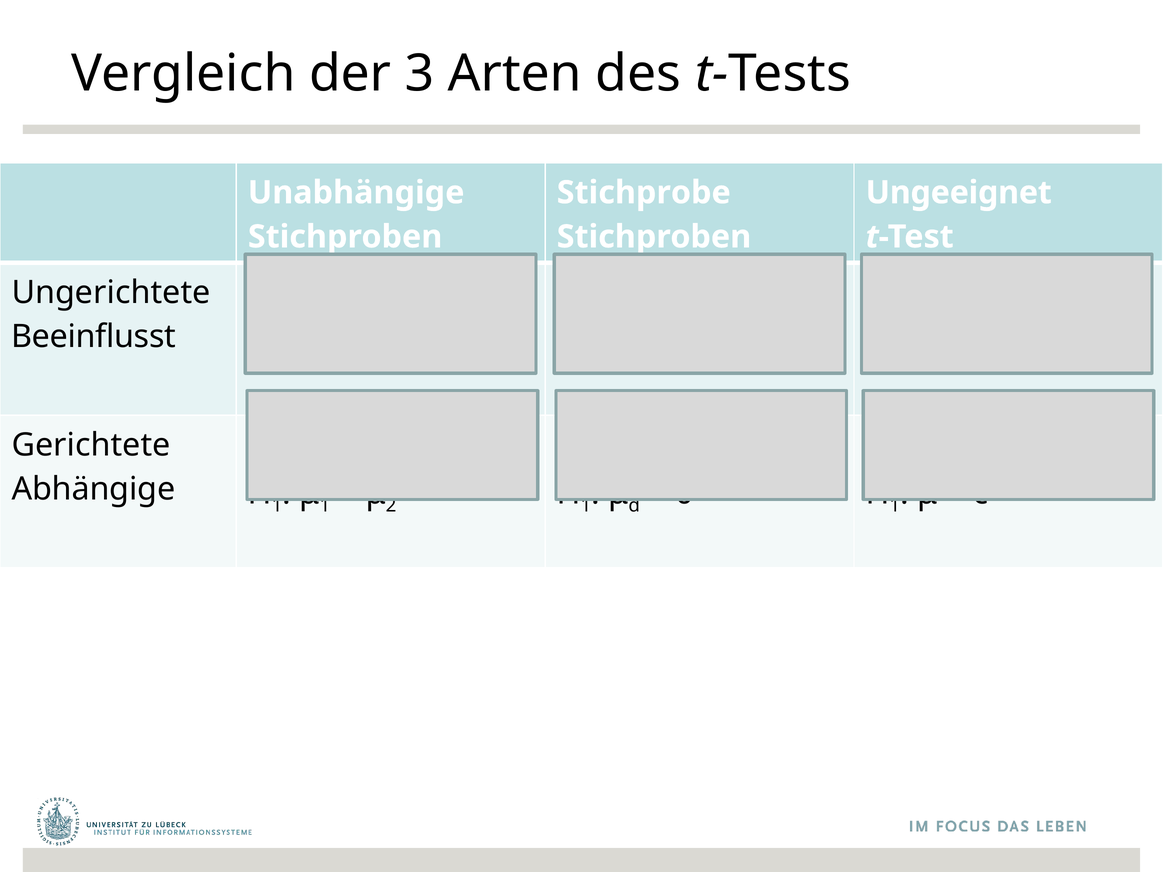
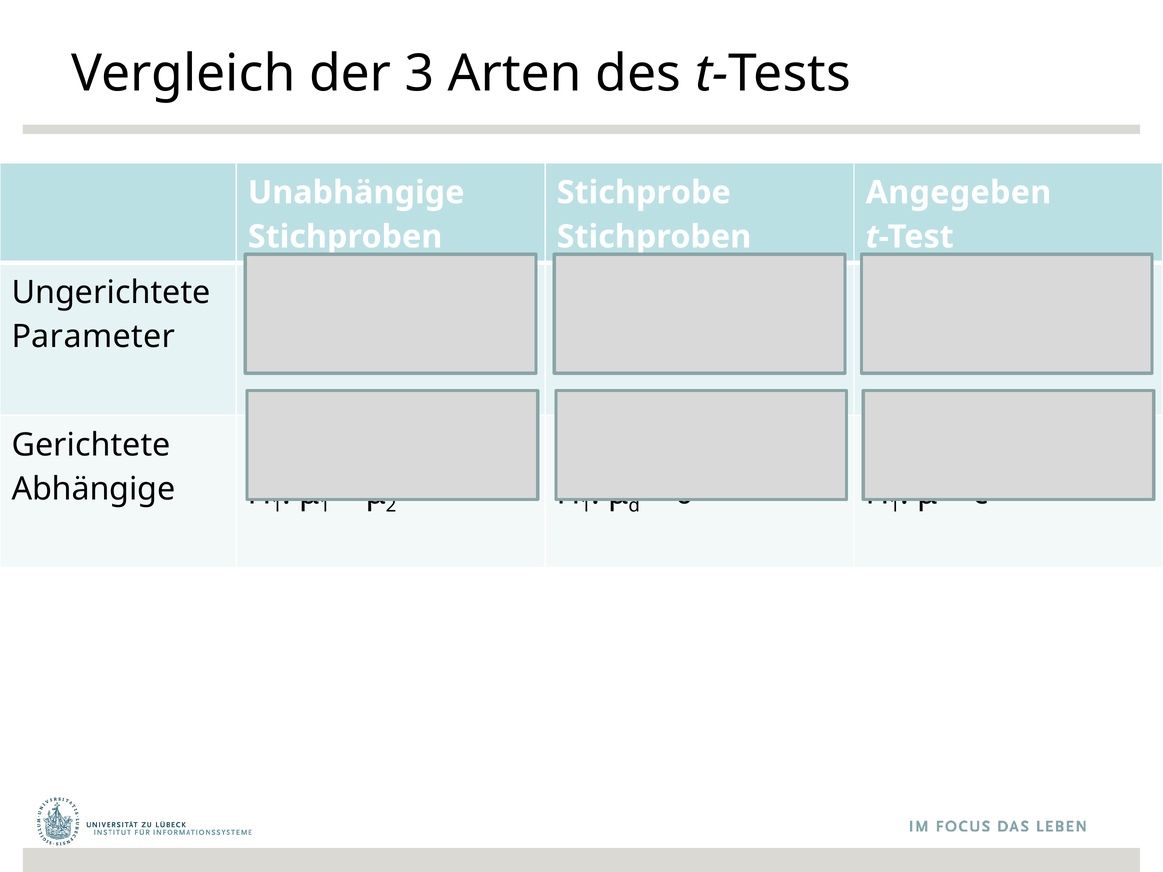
Ungeeignet: Ungeeignet -> Angegeben (958, 193)
Beeinflusst: Beeinflusst -> Parameter (93, 337)
